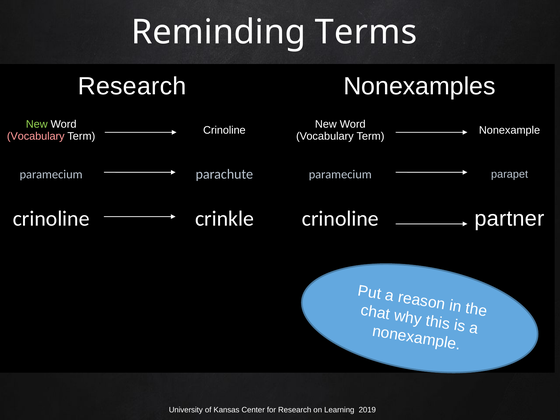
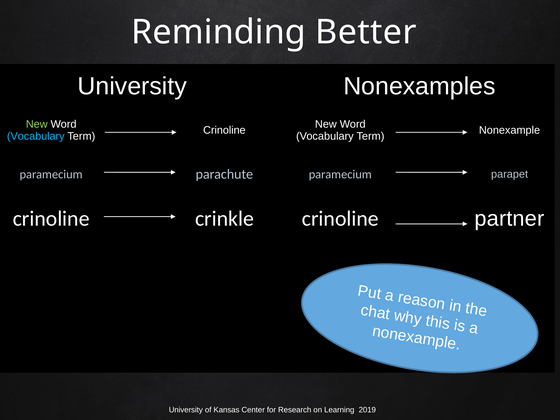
Terms: Terms -> Better (366, 32)
Research: Research -> University (132, 86)
Vocabulary colour: pink -> light blue (36, 136)
